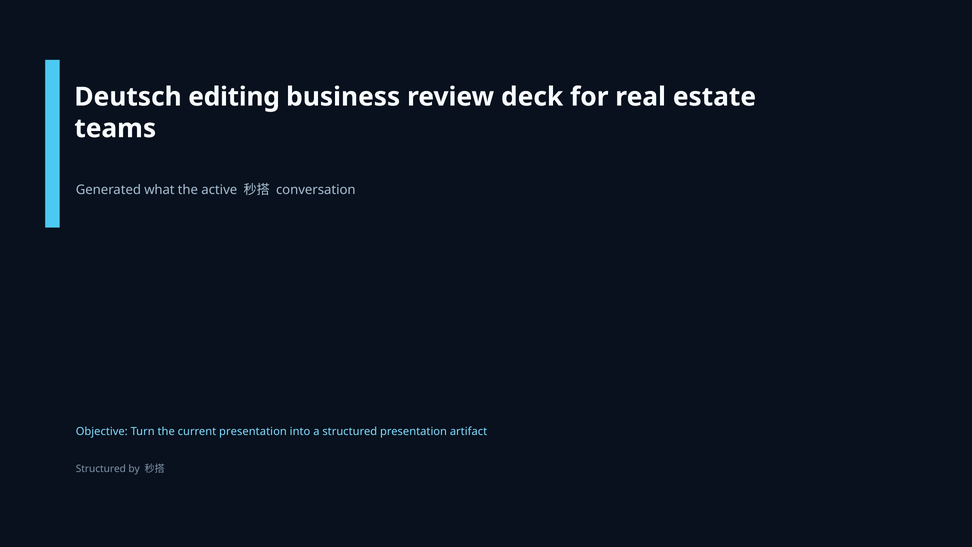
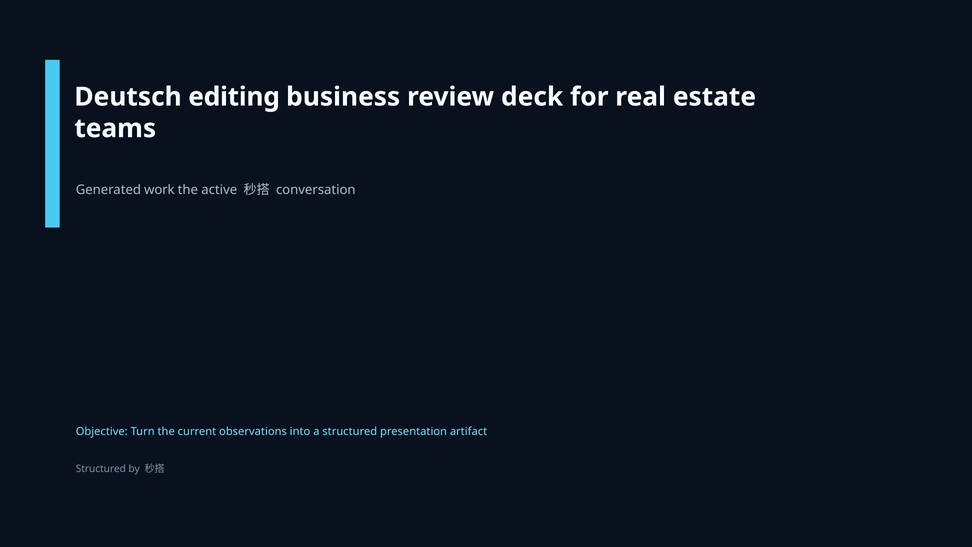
what: what -> work (159, 190)
current presentation: presentation -> observations (253, 432)
